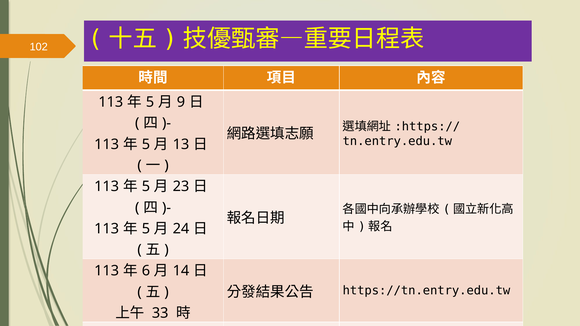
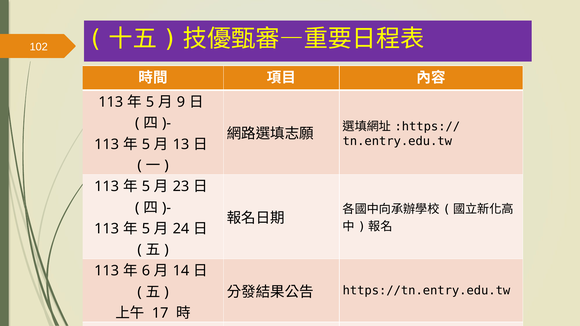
33: 33 -> 17 (160, 313)
